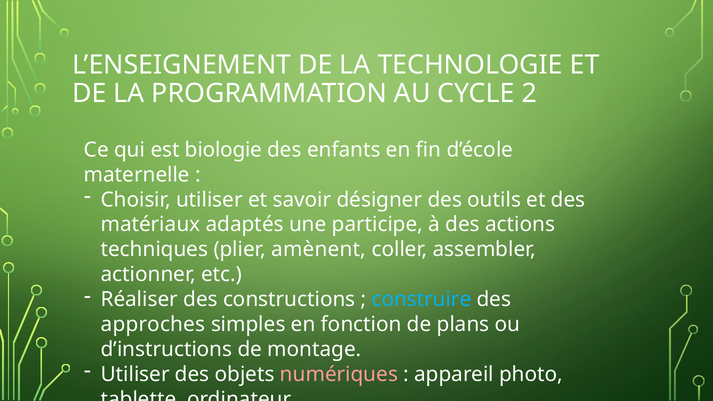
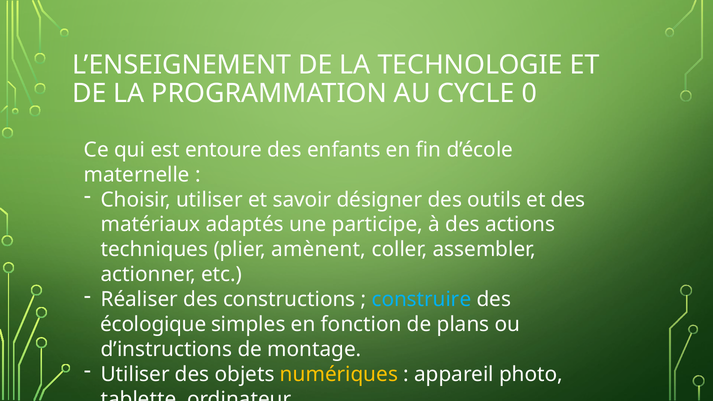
2: 2 -> 0 (529, 94)
biologie: biologie -> entoure (223, 150)
approches: approches -> écologique (153, 325)
numériques colour: pink -> yellow (339, 374)
